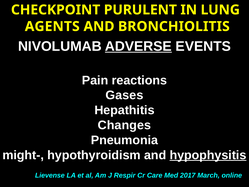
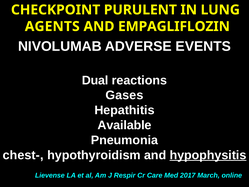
BRONCHIOLITIS: BRONCHIOLITIS -> EMPAGLIFLOZIN (174, 26)
ADVERSE underline: present -> none (138, 46)
Pain: Pain -> Dual (95, 80)
Changes: Changes -> Available (125, 125)
might-: might- -> chest- (23, 155)
